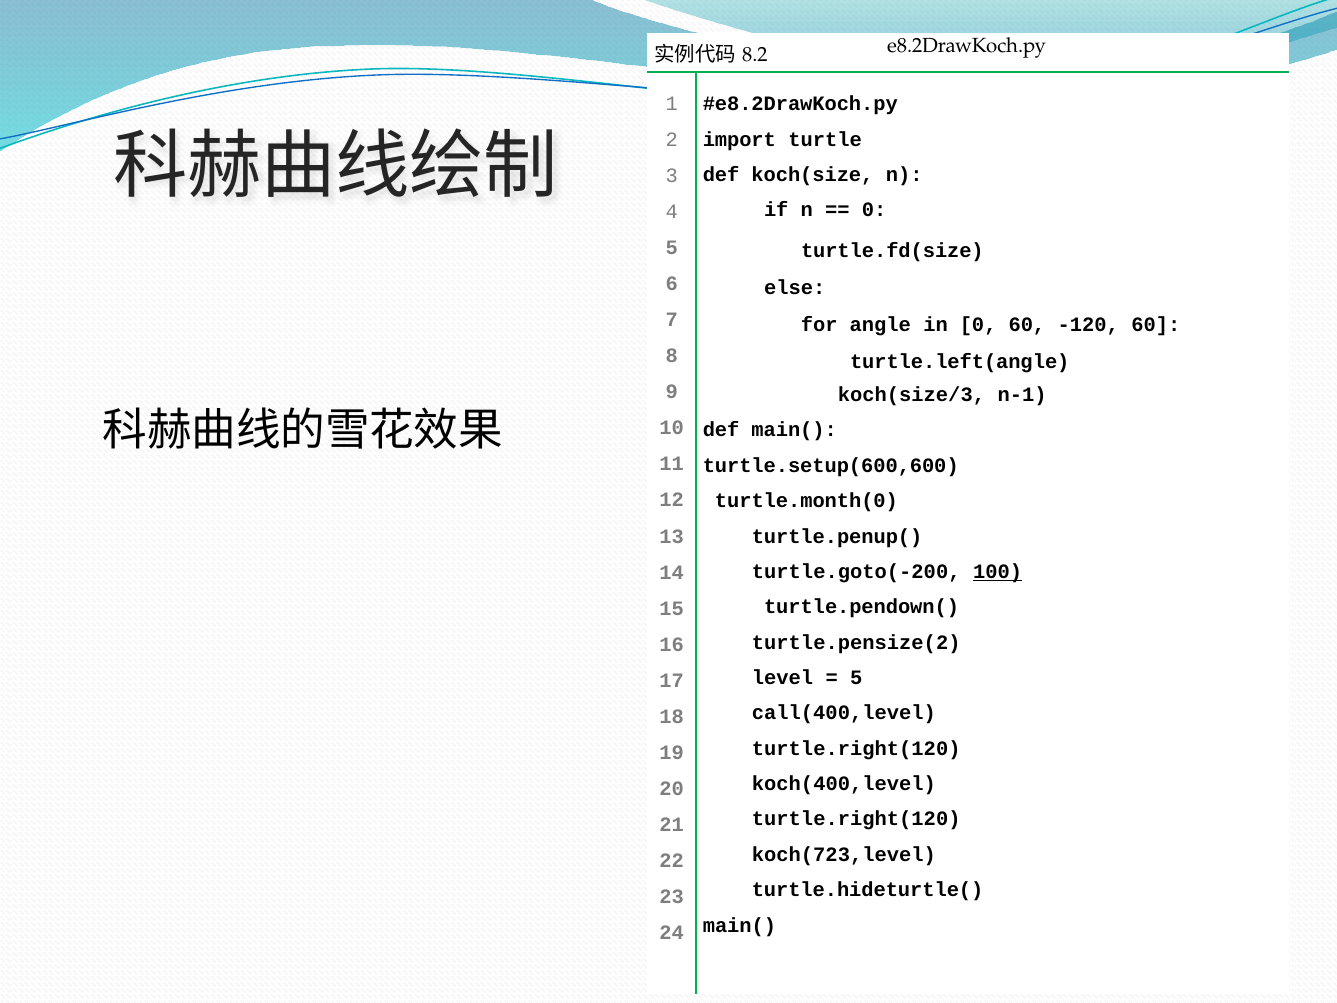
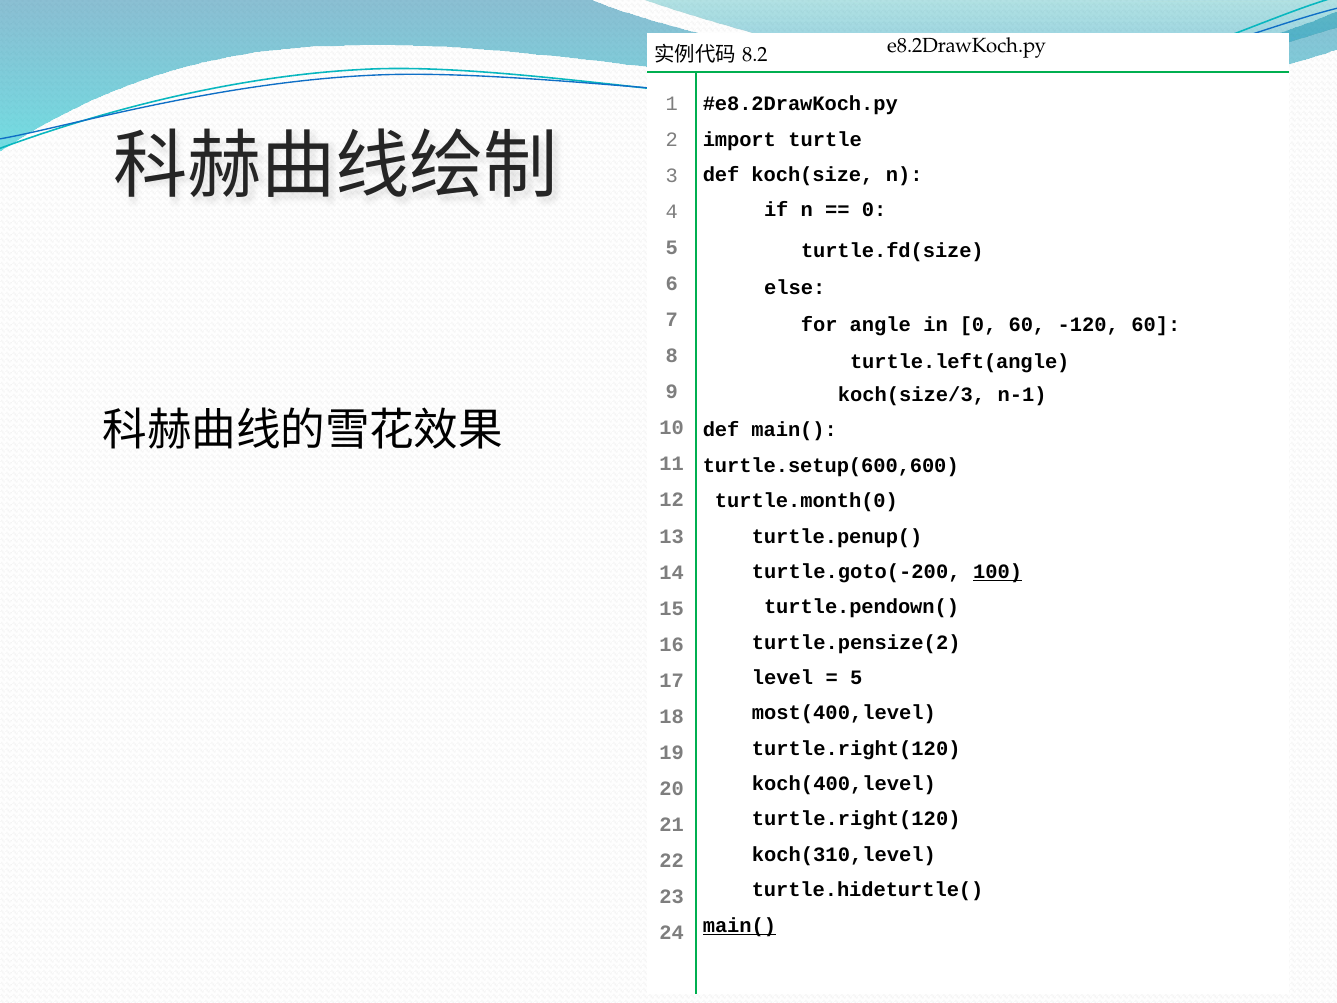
call(400,level: call(400,level -> most(400,level (844, 713)
koch(723,level: koch(723,level -> koch(310,level (844, 854)
main( underline: none -> present (739, 926)
